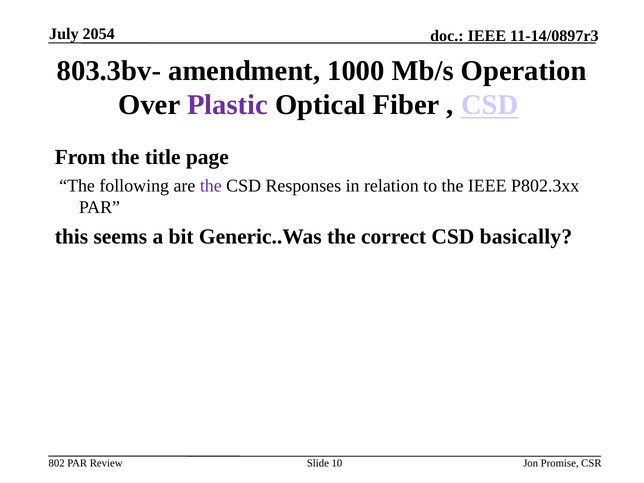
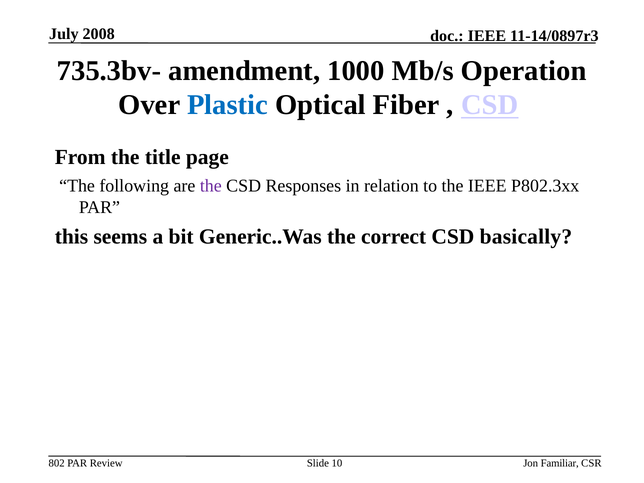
2054: 2054 -> 2008 (99, 34)
803.3bv-: 803.3bv- -> 735.3bv- (109, 71)
Plastic colour: purple -> blue (227, 105)
Promise: Promise -> Familiar (560, 463)
